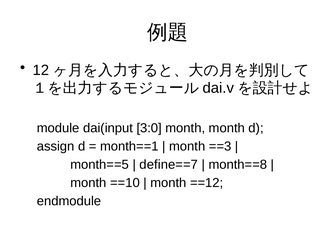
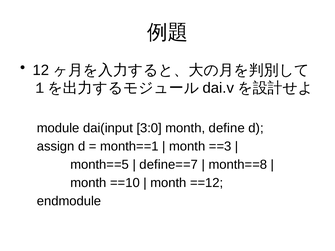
month month: month -> define (227, 128)
